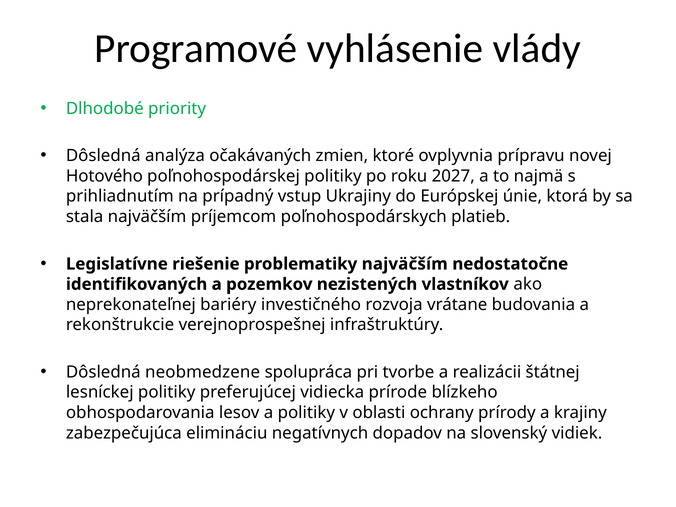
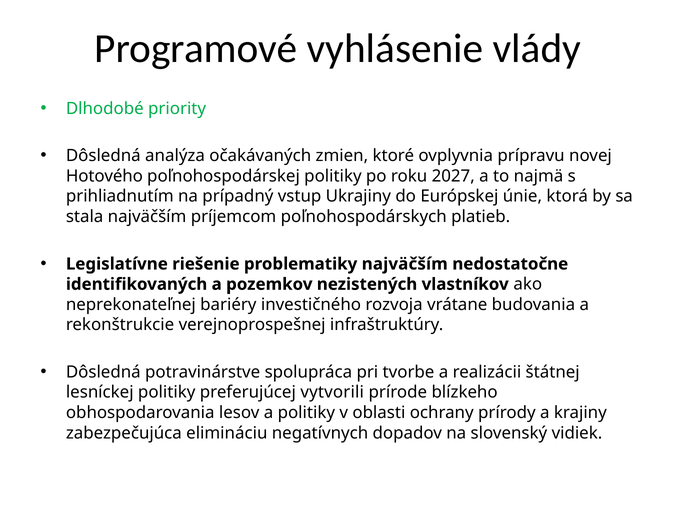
neobmedzene: neobmedzene -> potravinárstve (203, 372)
vidiecka: vidiecka -> vytvorili (332, 392)
